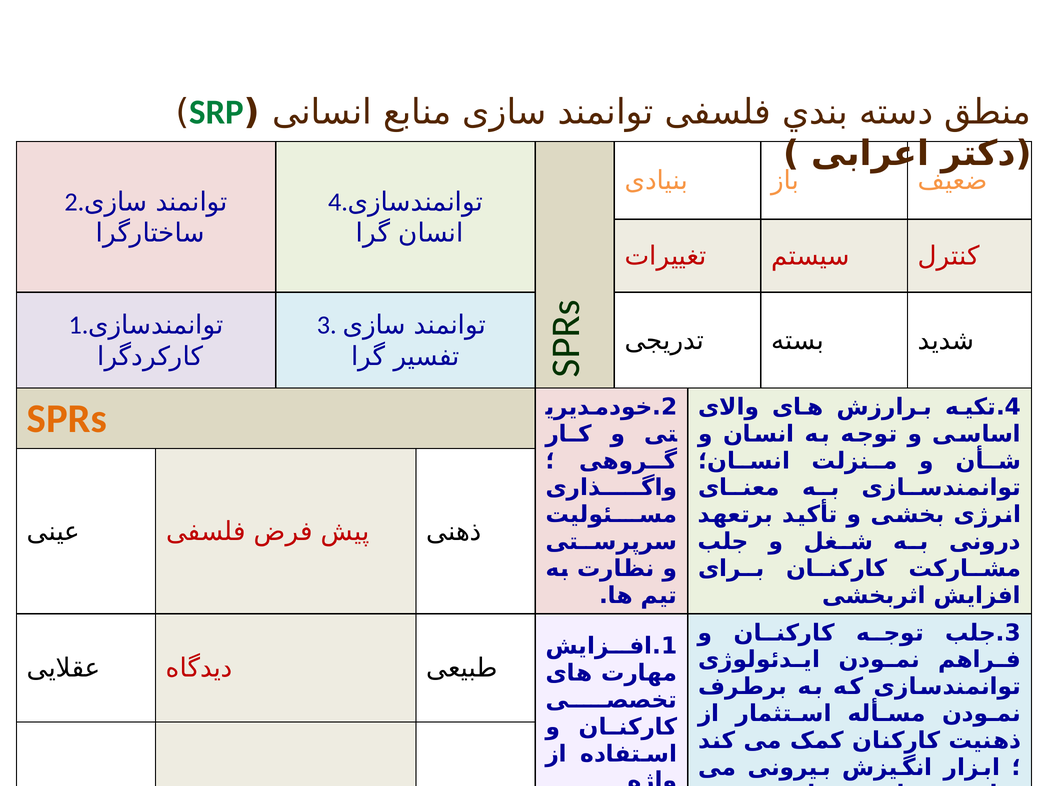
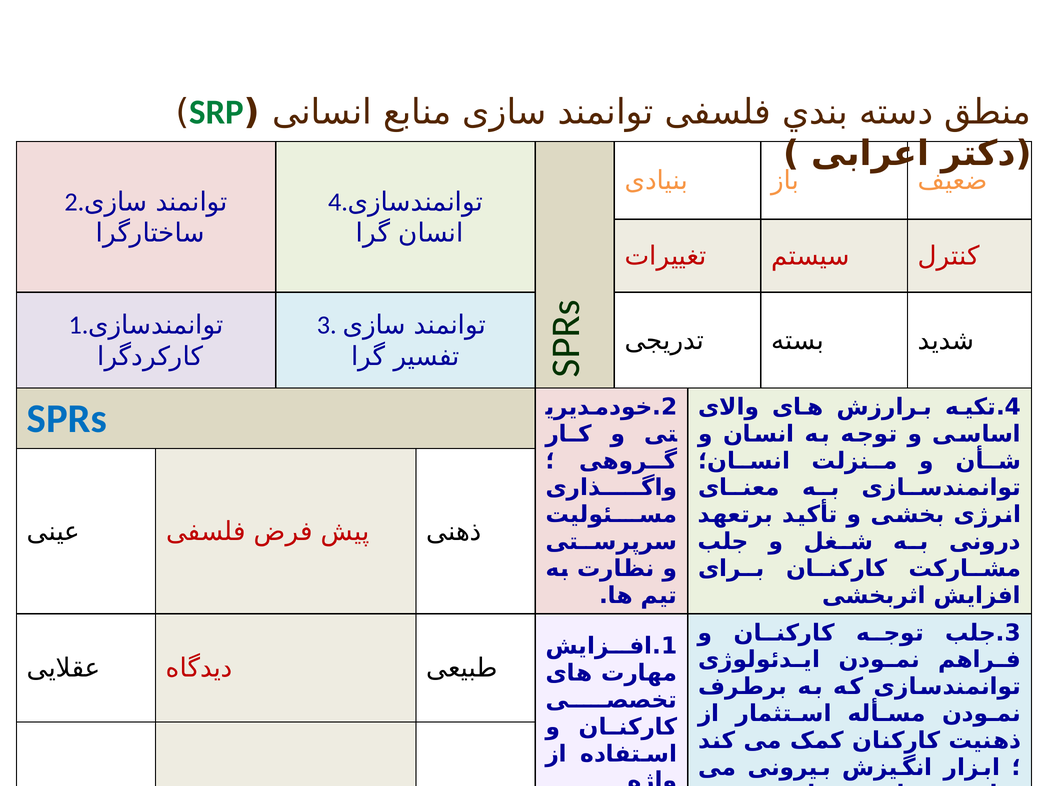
SPRs colour: orange -> blue (67, 419)
